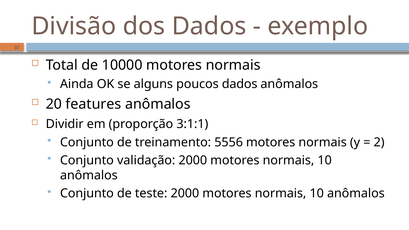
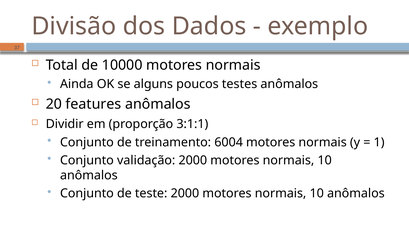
poucos dados: dados -> testes (240, 84)
5556: 5556 -> 6004 (229, 142)
2: 2 -> 1 (379, 142)
